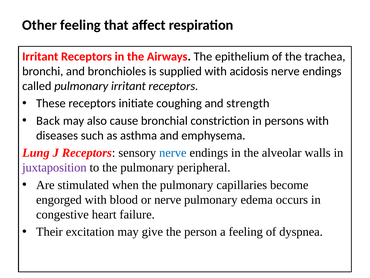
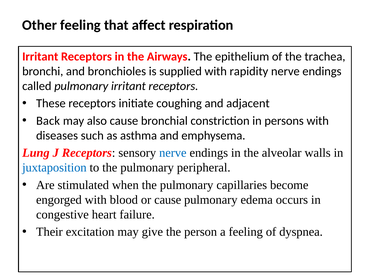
acidosis: acidosis -> rapidity (249, 71)
strength: strength -> adjacent (248, 103)
juxtaposition colour: purple -> blue (54, 167)
or nerve: nerve -> cause (168, 199)
